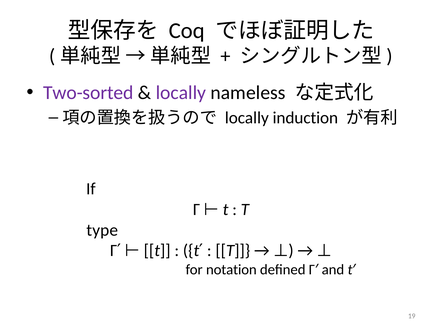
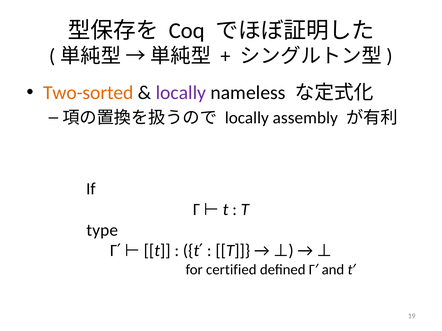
Two-sorted colour: purple -> orange (88, 93)
induction: induction -> assembly (305, 118)
notation: notation -> certified (231, 270)
